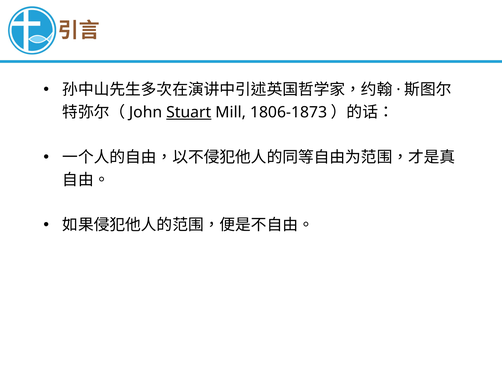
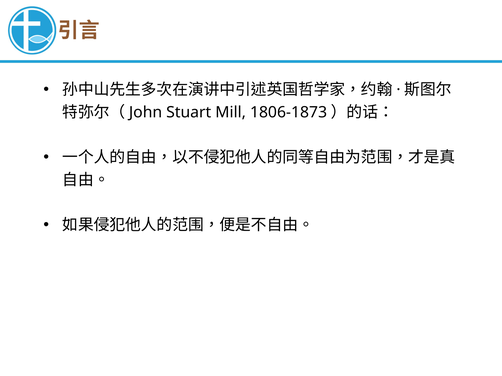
Stuart underline: present -> none (189, 112)
